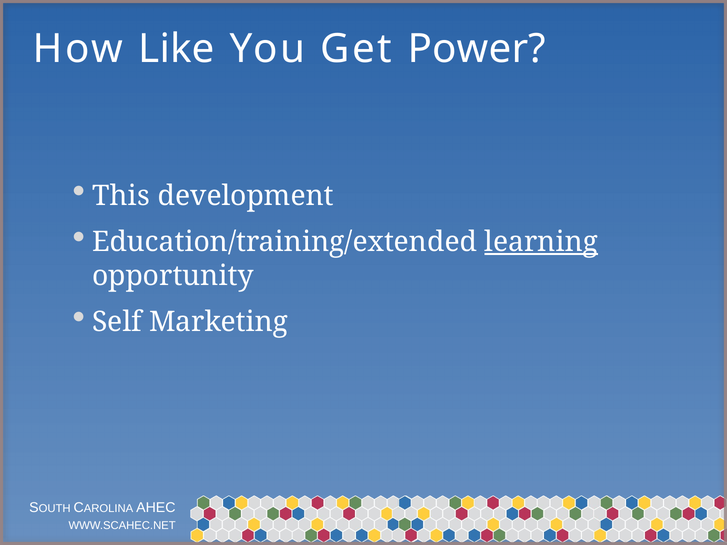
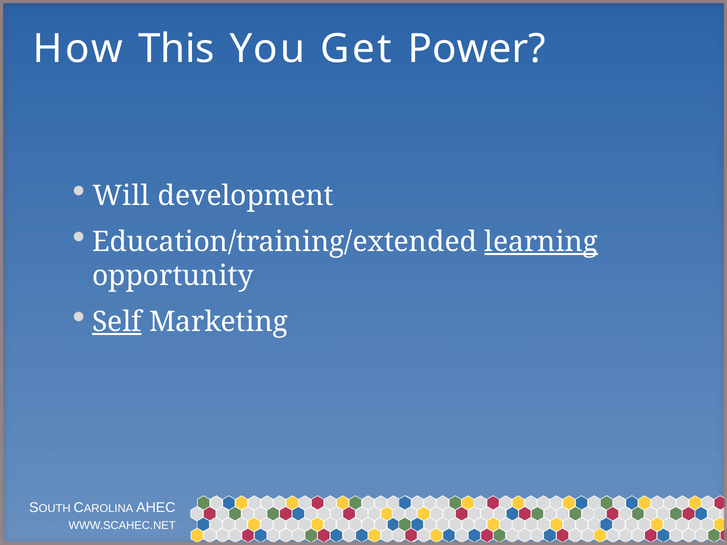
Like: Like -> This (177, 49)
This: This -> Will (121, 196)
Self underline: none -> present (117, 322)
